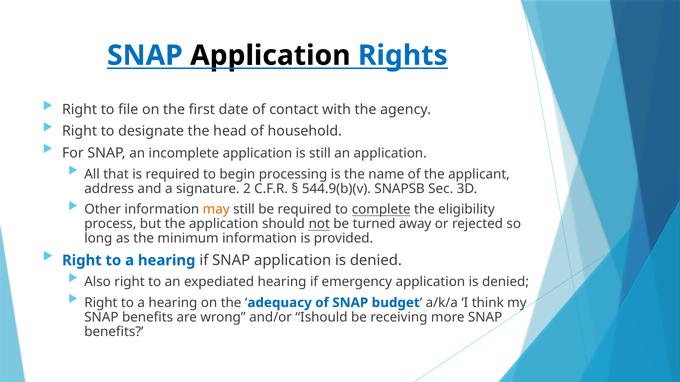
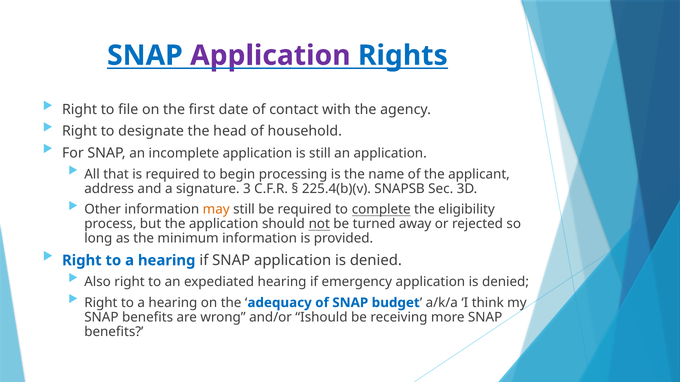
Application colour: black -> purple (270, 56)
2: 2 -> 3 (247, 189)
544.9(b)(v: 544.9(b)(v -> 225.4(b)(v (336, 189)
